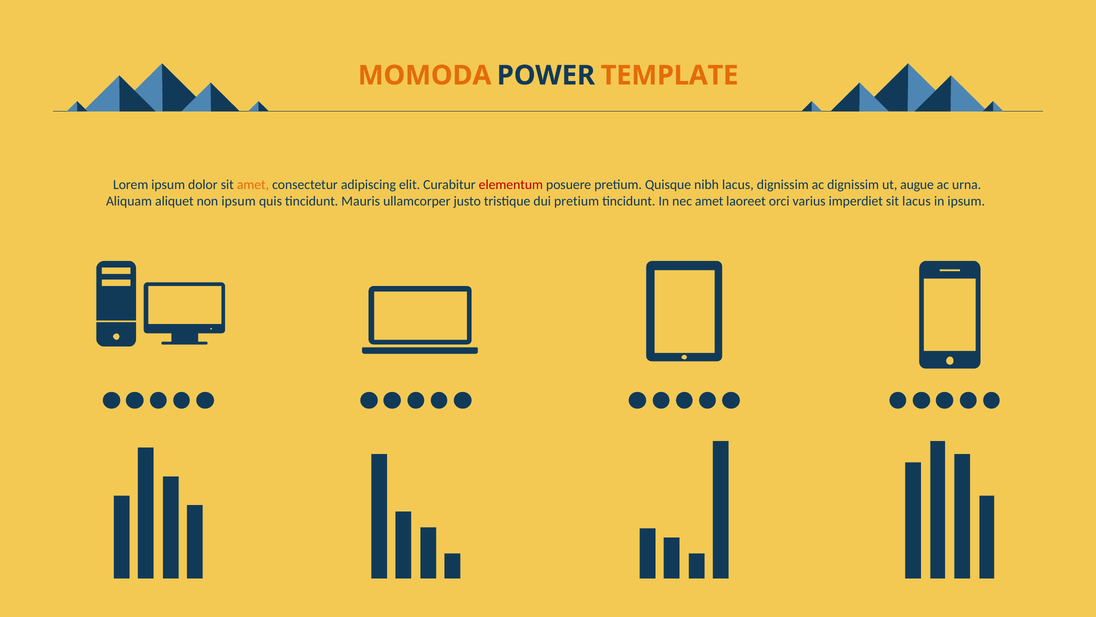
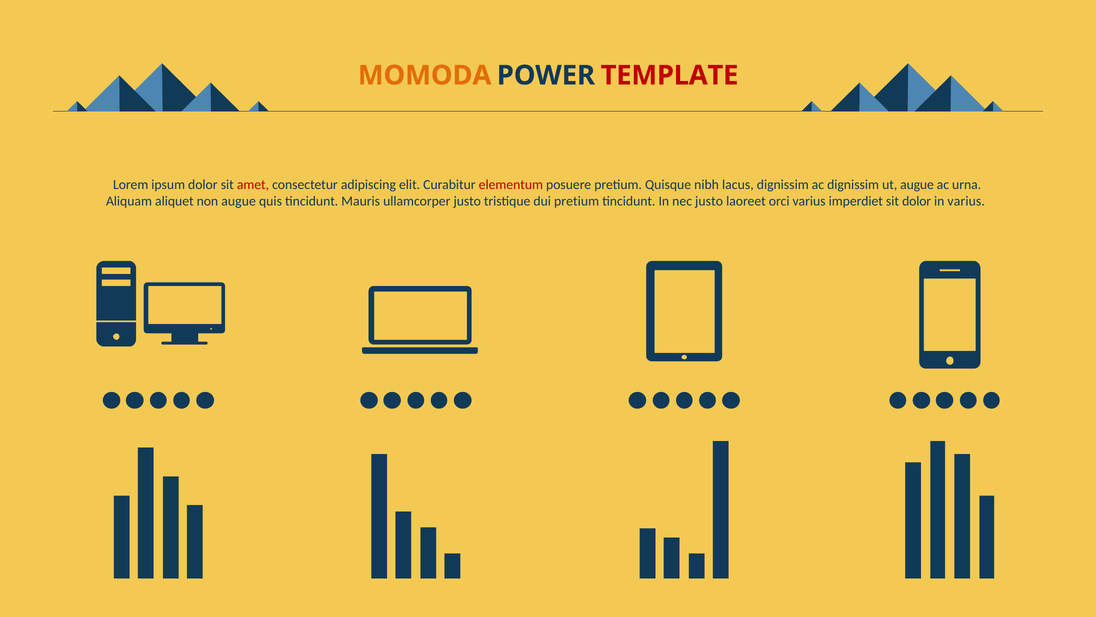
TEMPLATE colour: orange -> red (670, 75)
amet colour: orange -> red (253, 185)
non ipsum: ipsum -> augue (239, 201)
nec amet: amet -> justo (709, 201)
sit lacus: lacus -> dolor (917, 201)
in ipsum: ipsum -> varius (966, 201)
